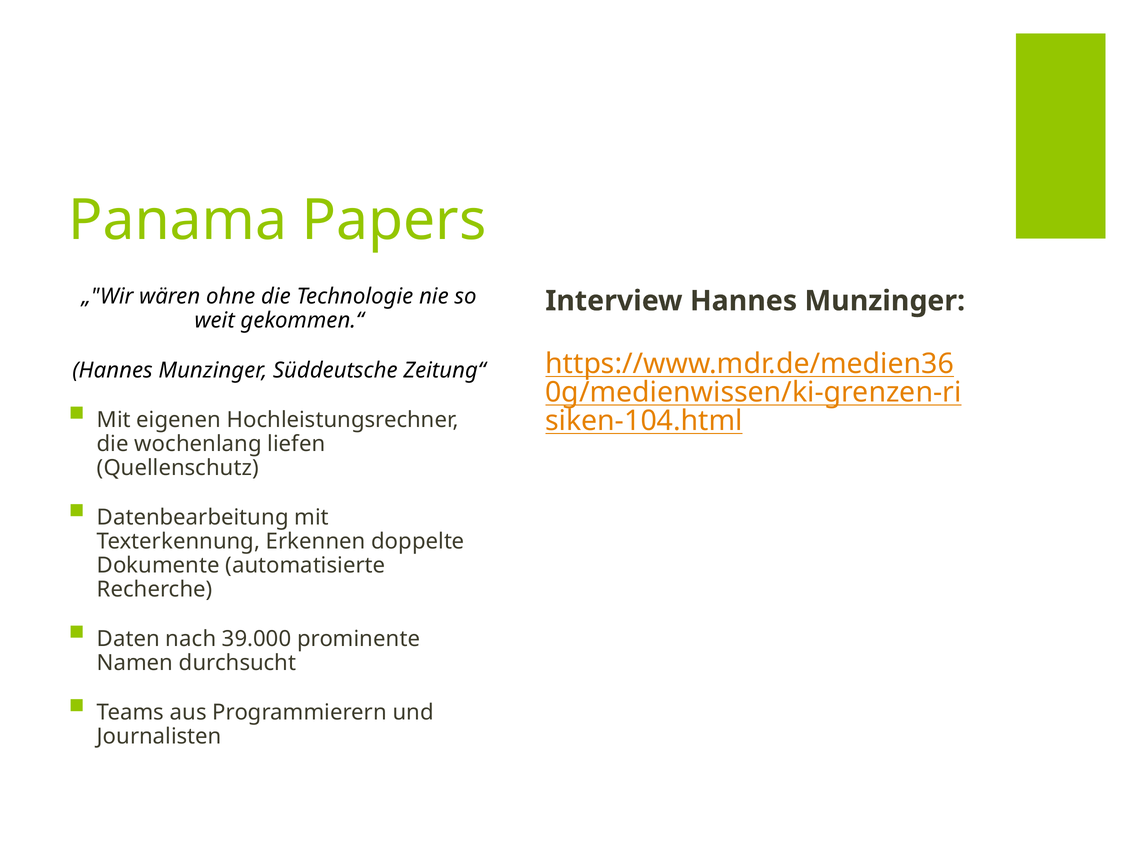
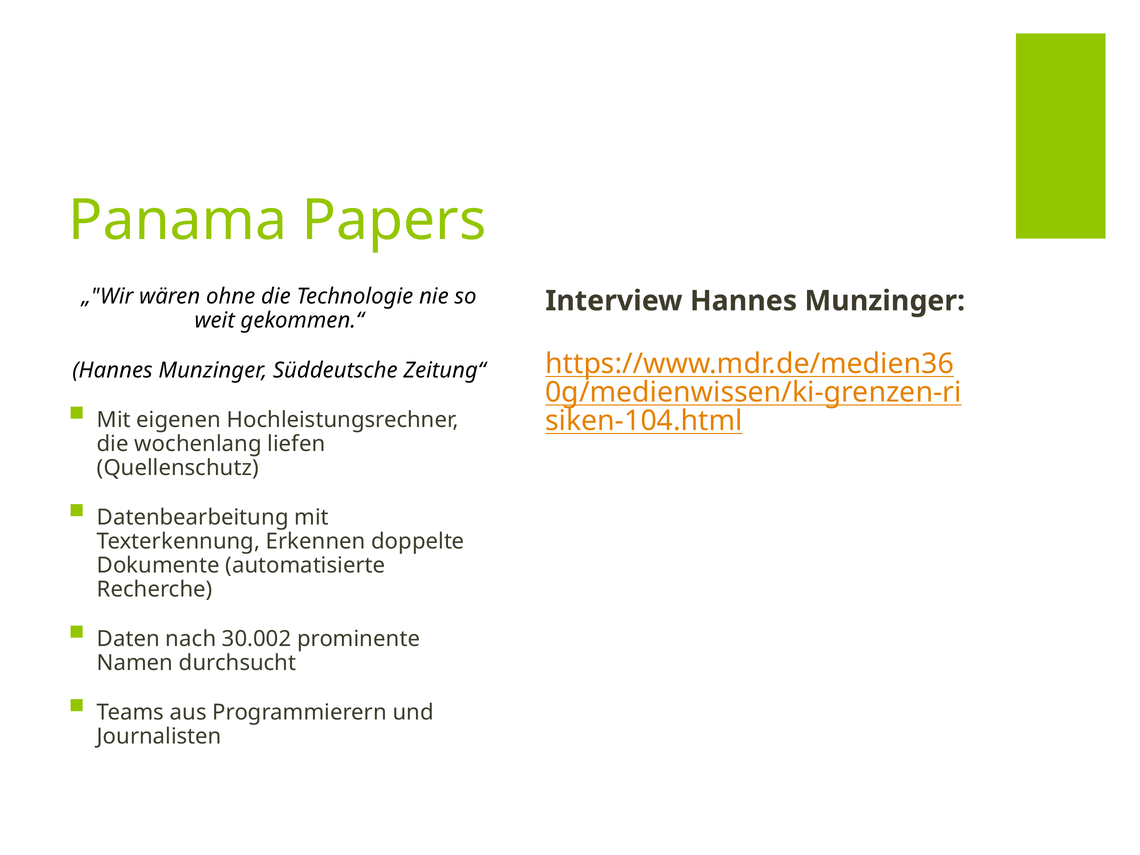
39.000: 39.000 -> 30.002 (257, 639)
